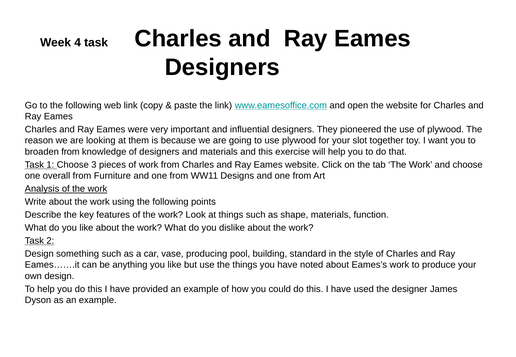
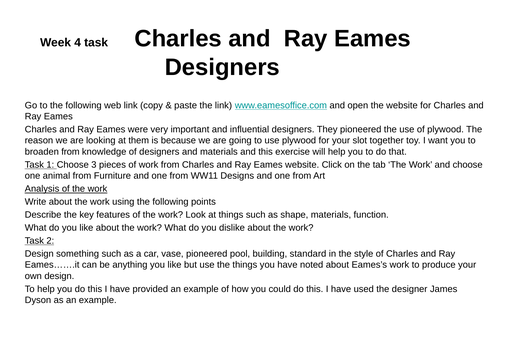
overall: overall -> animal (56, 176)
vase producing: producing -> pioneered (207, 254)
